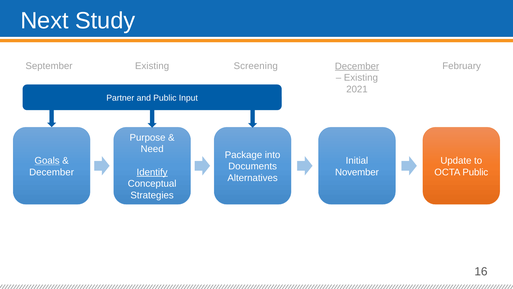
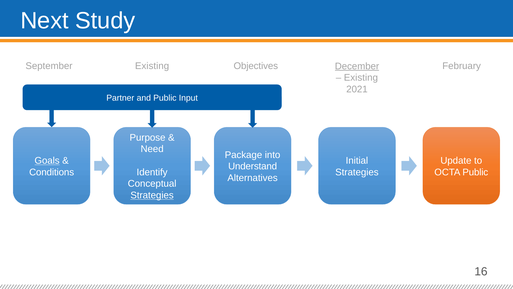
Screening: Screening -> Objectives (256, 66)
Documents: Documents -> Understand (253, 166)
December: December -> Conditions (52, 172)
Identify underline: present -> none (152, 172)
November: November -> Strategies (357, 172)
Strategies underline: none -> present (152, 195)
